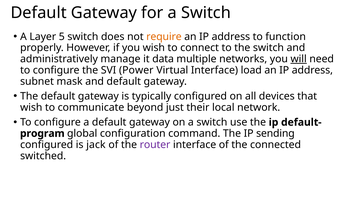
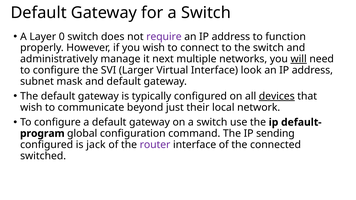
5: 5 -> 0 (62, 37)
require colour: orange -> purple (164, 37)
data: data -> next (163, 59)
Power: Power -> Larger (136, 70)
load: load -> look (251, 70)
devices underline: none -> present (277, 96)
